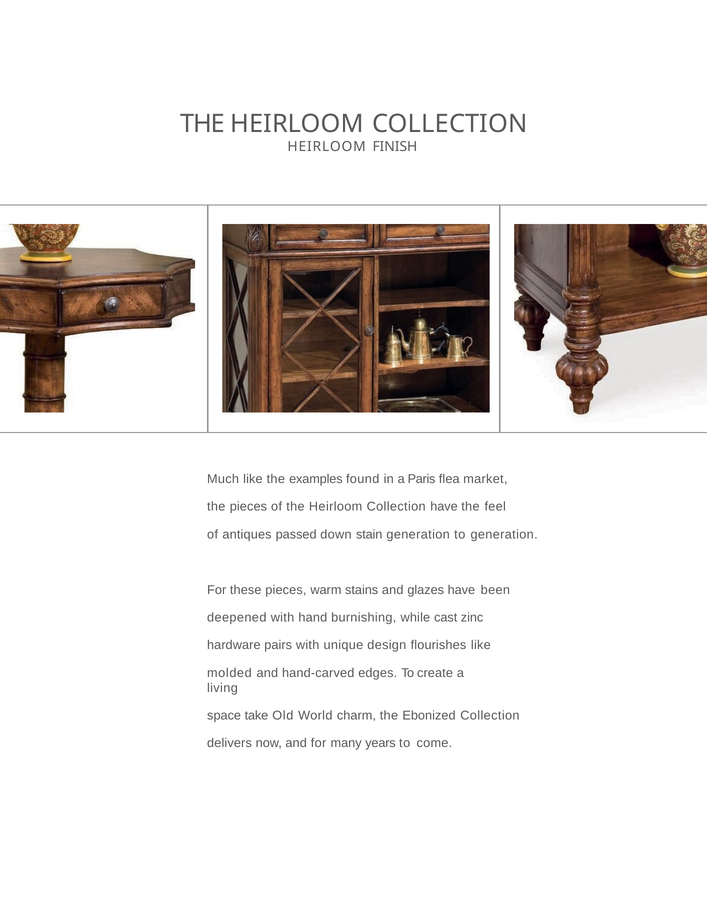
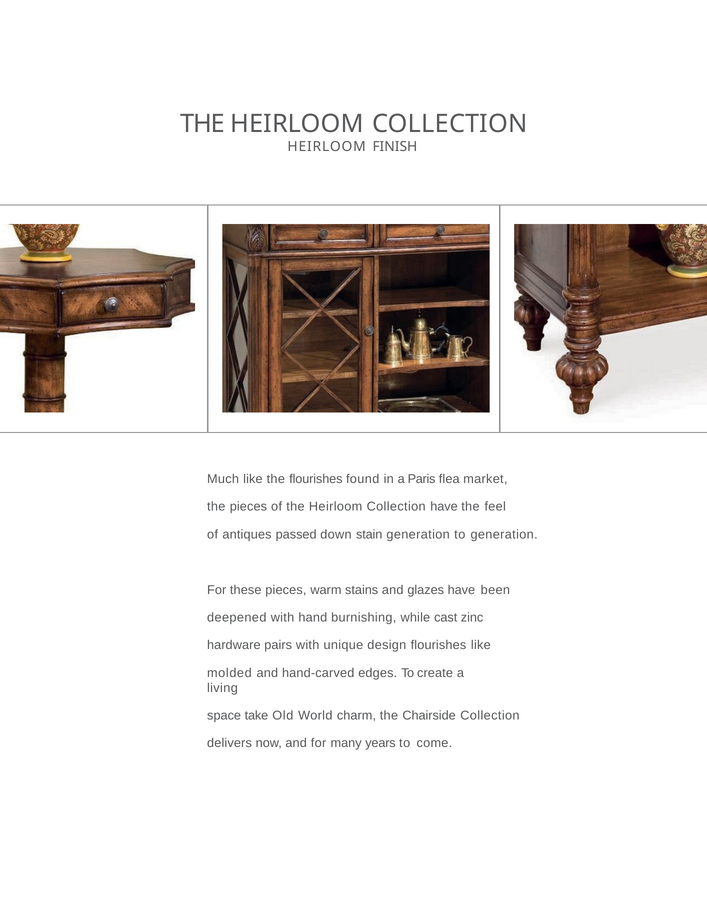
the examples: examples -> flourishes (316, 479)
Ebonized: Ebonized -> Chairside (429, 716)
